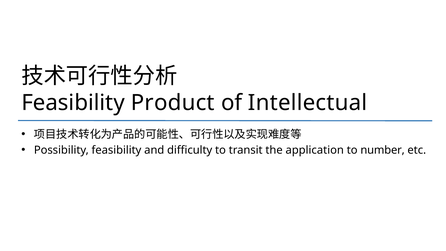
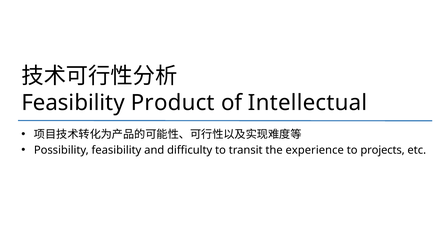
application: application -> experience (315, 150)
number: number -> projects (383, 150)
